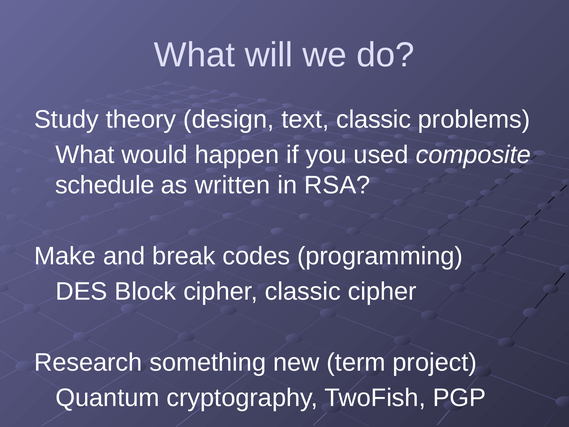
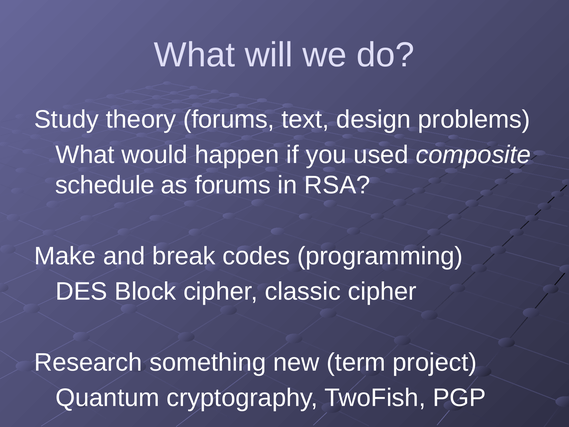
theory design: design -> forums (229, 119)
text classic: classic -> design (374, 119)
as written: written -> forums (233, 185)
